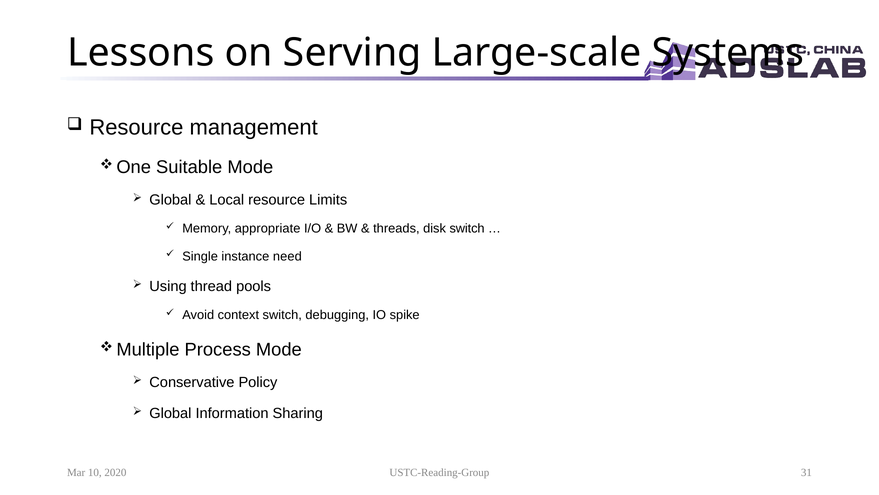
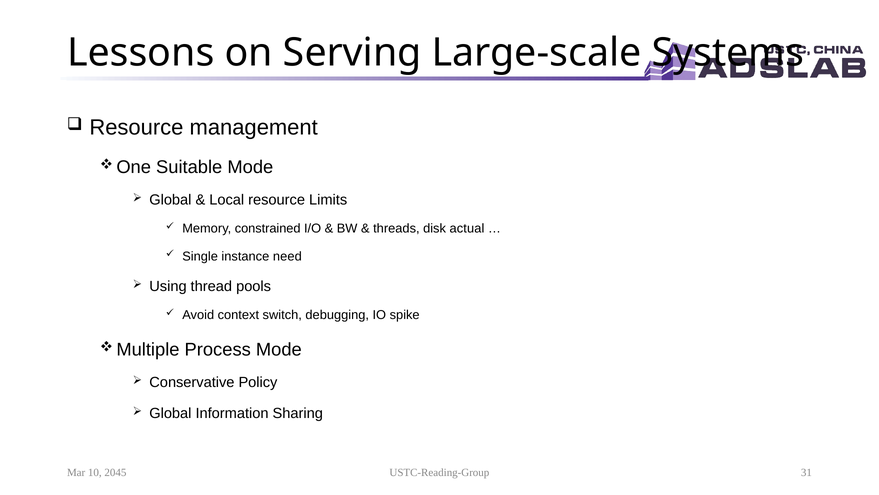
appropriate: appropriate -> constrained (268, 228)
disk switch: switch -> actual (467, 228)
2020: 2020 -> 2045 (115, 472)
